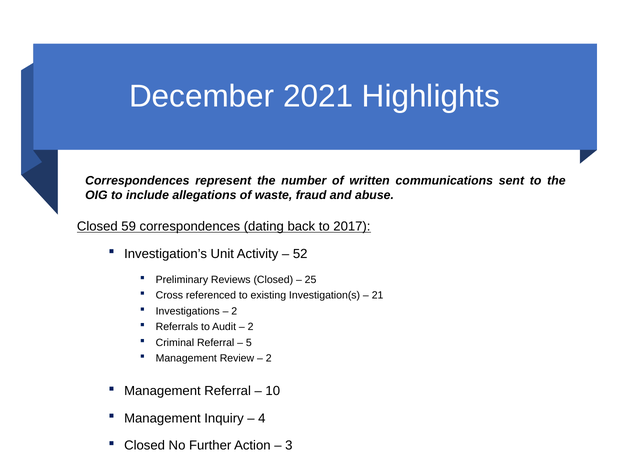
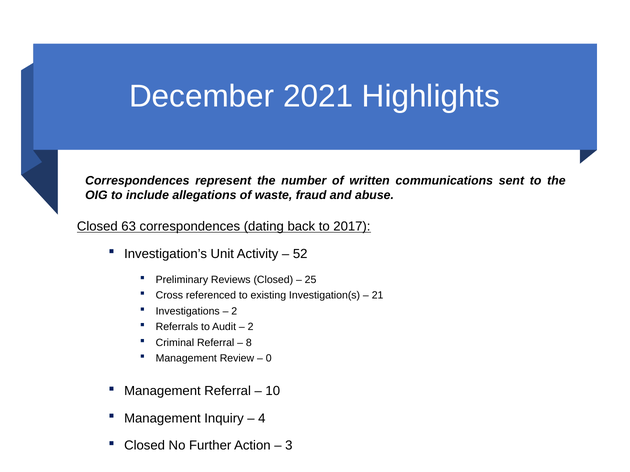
59: 59 -> 63 (129, 227)
5: 5 -> 8 (249, 343)
2: 2 -> 0 (269, 359)
